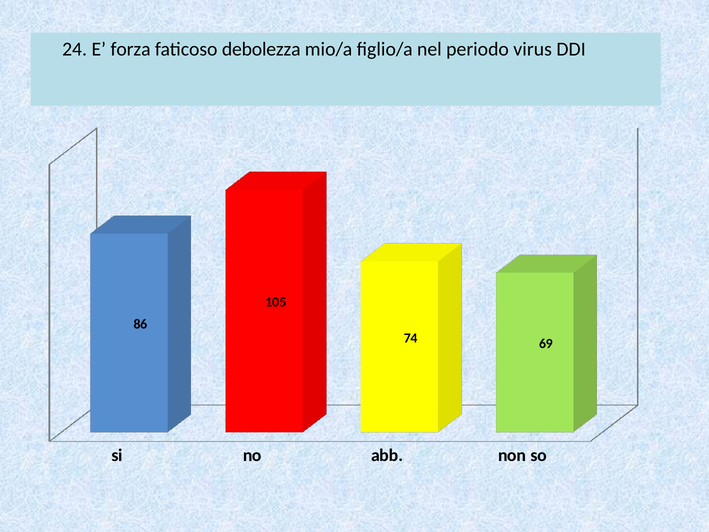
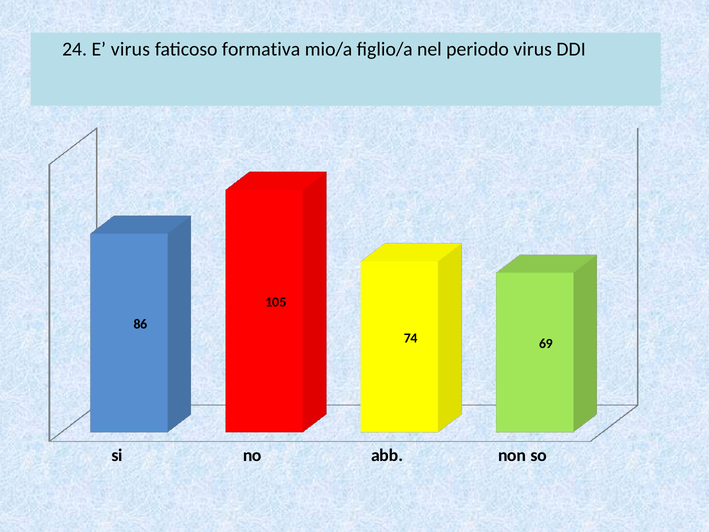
E forza: forza -> virus (130, 49)
debolezza: debolezza -> formativa (261, 49)
